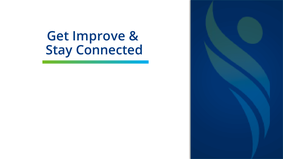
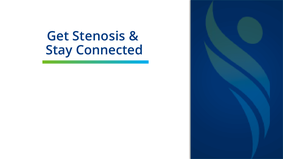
Improve: Improve -> Stenosis (99, 36)
